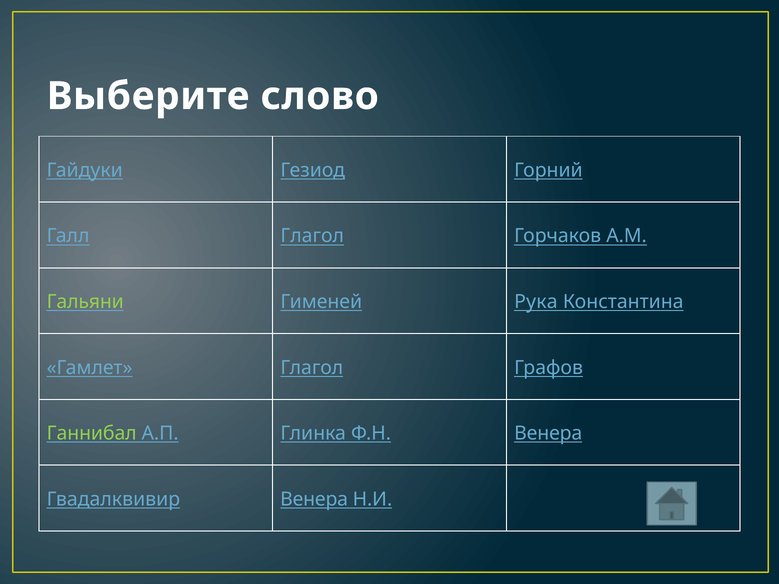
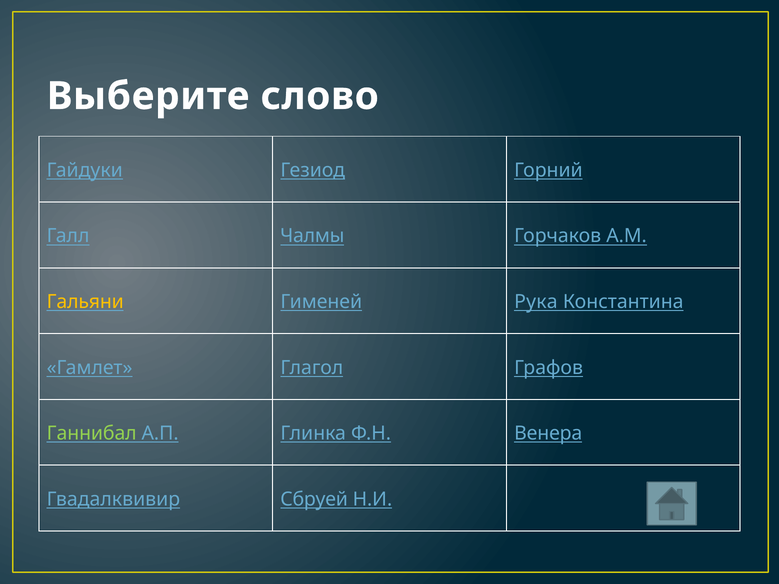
Галл Глагол: Глагол -> Чалмы (312, 236)
Гальяни colour: light green -> yellow (85, 302)
Гвадалквивир Венера: Венера -> Сбруей (314, 499)
